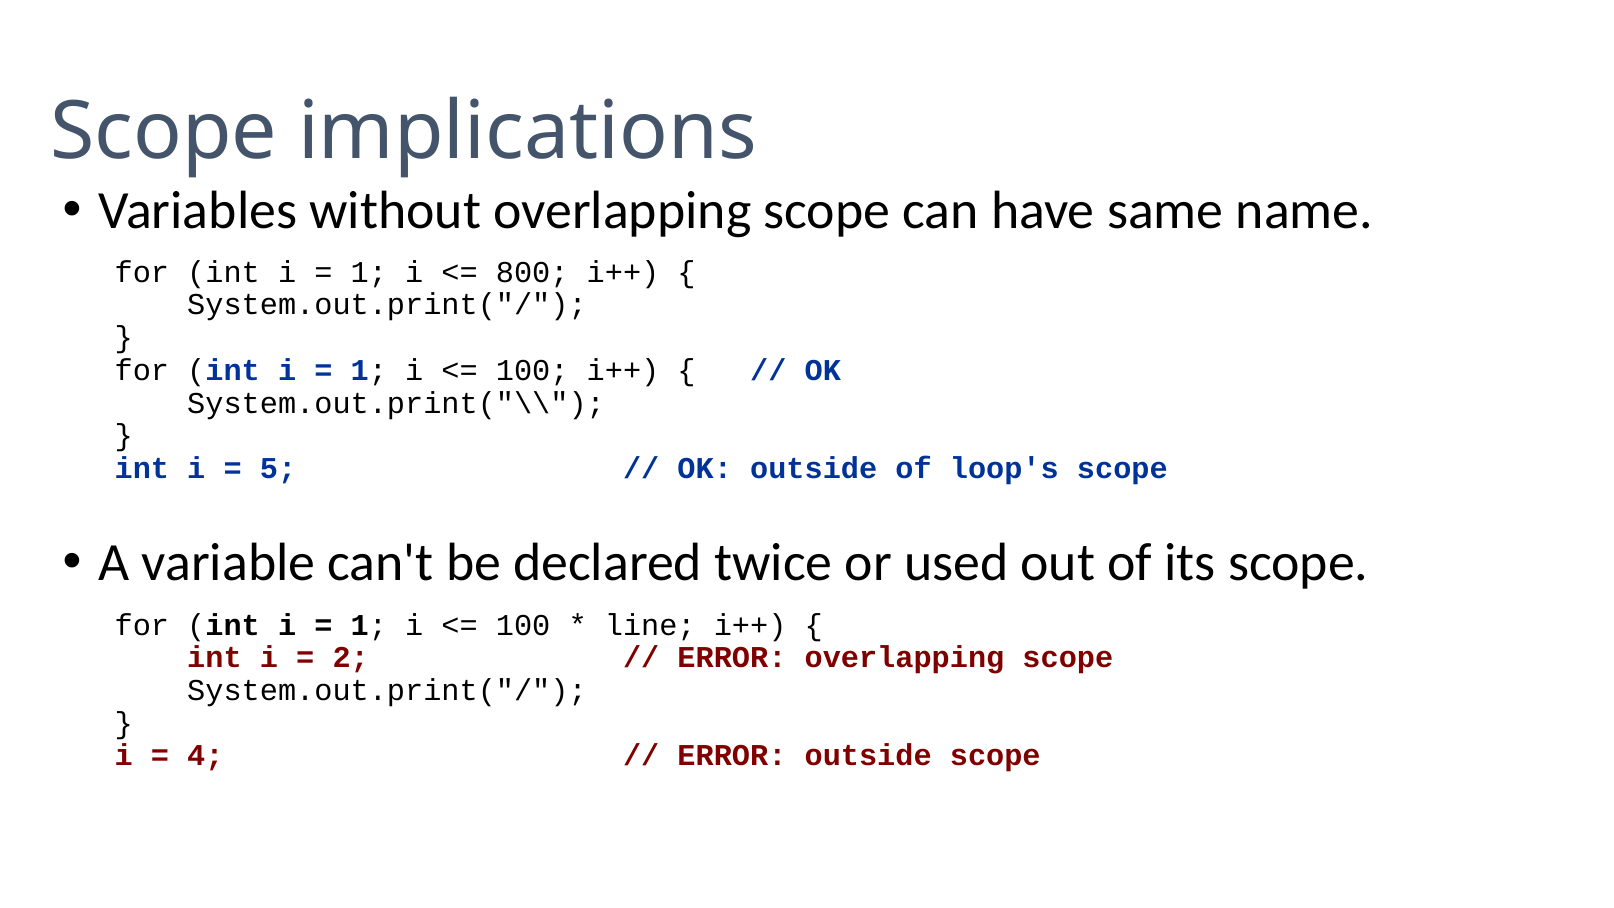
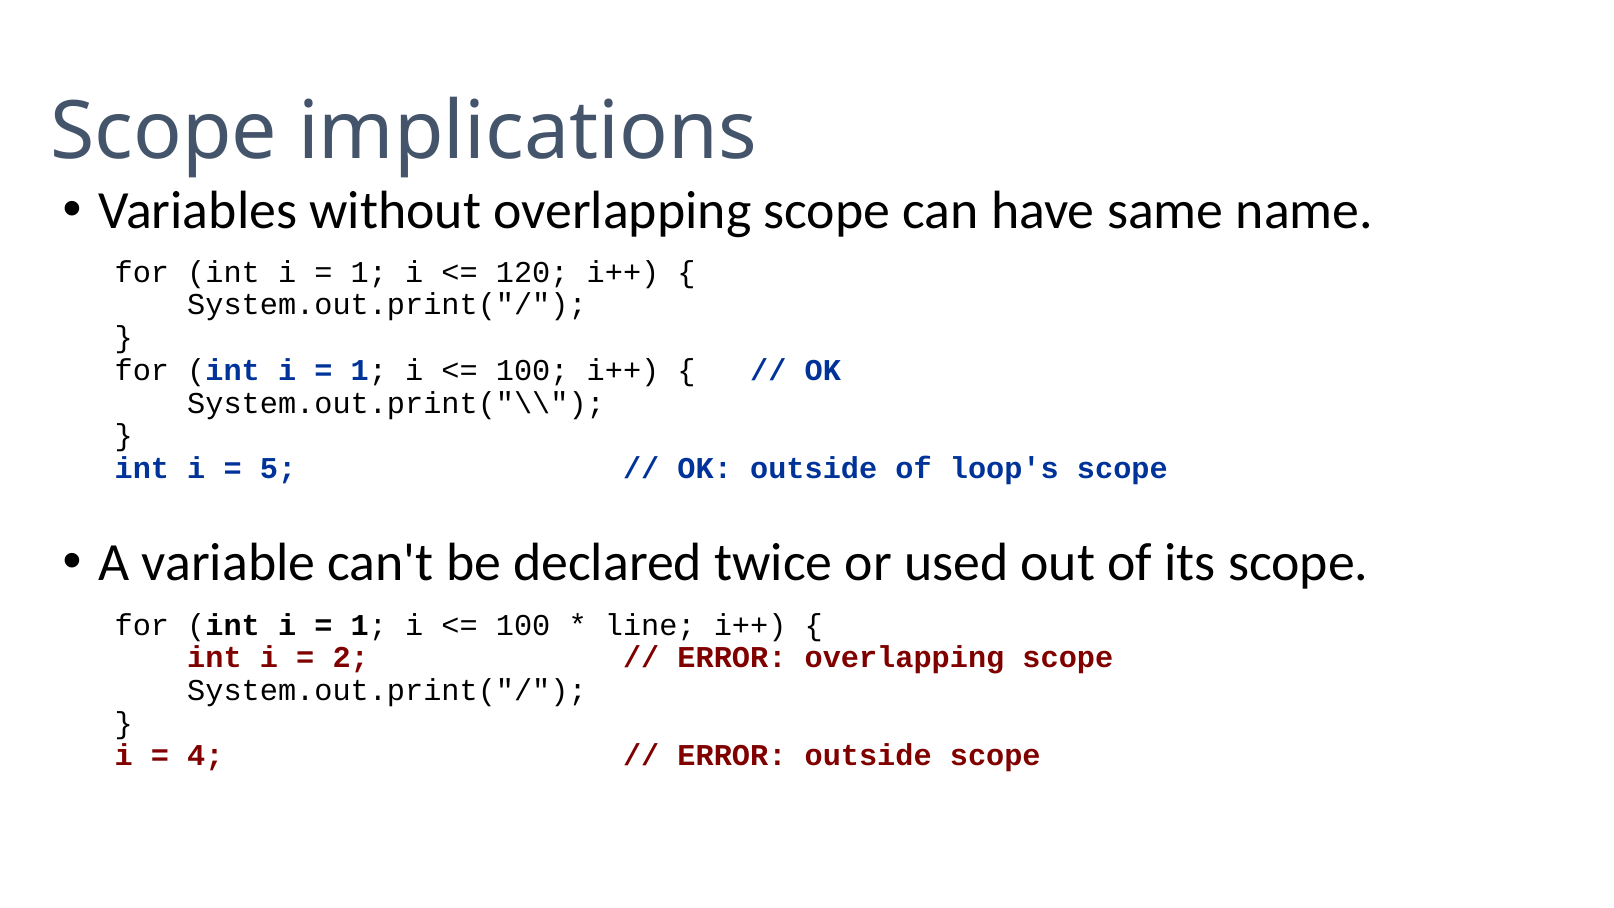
800: 800 -> 120 (532, 272)
